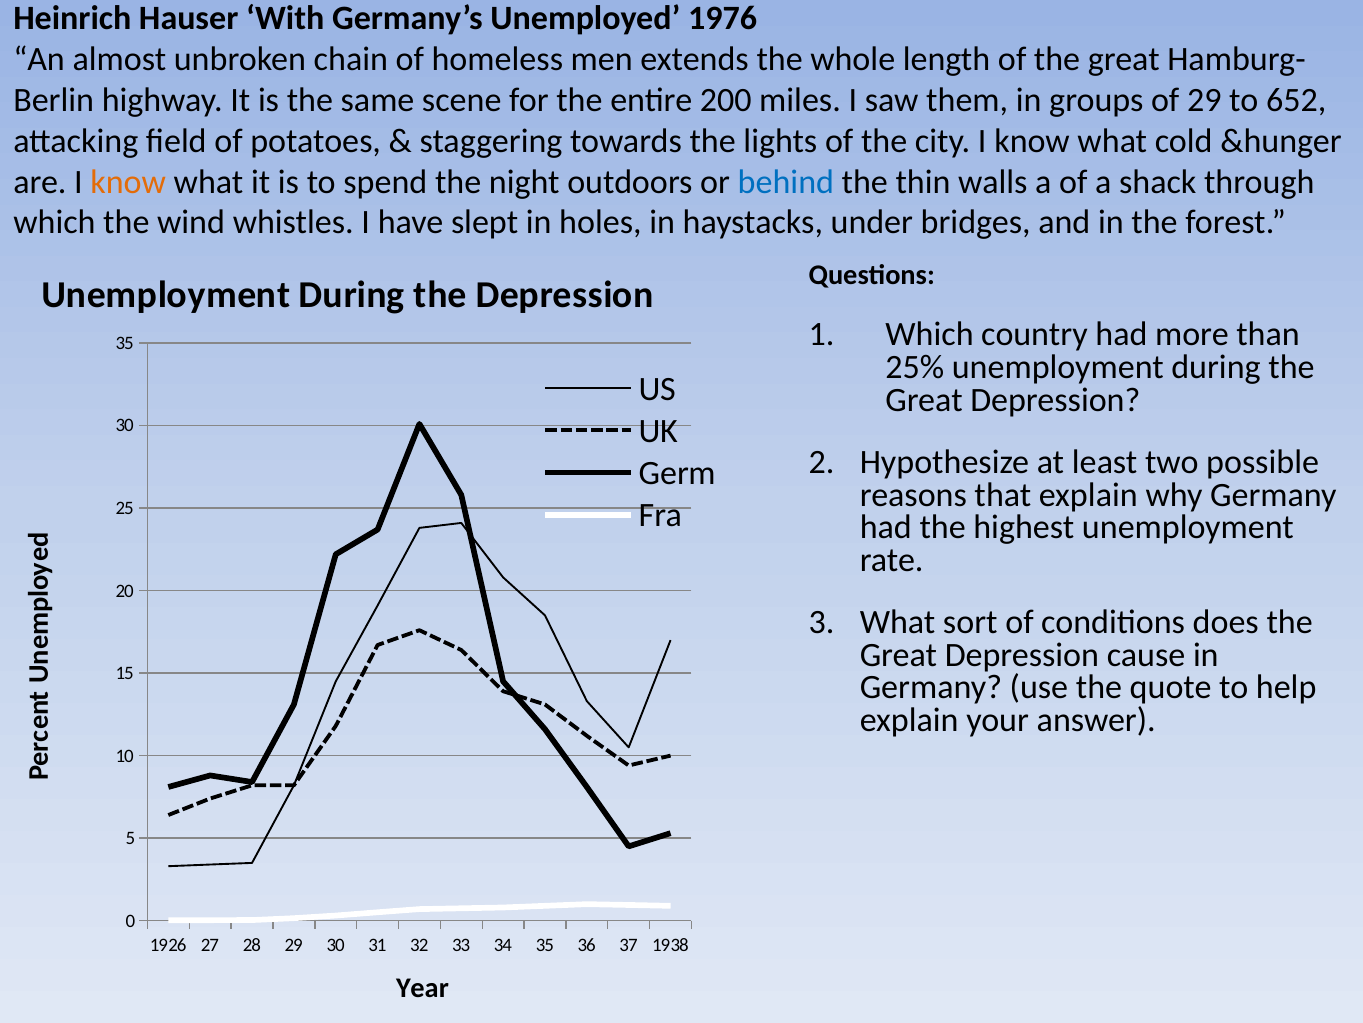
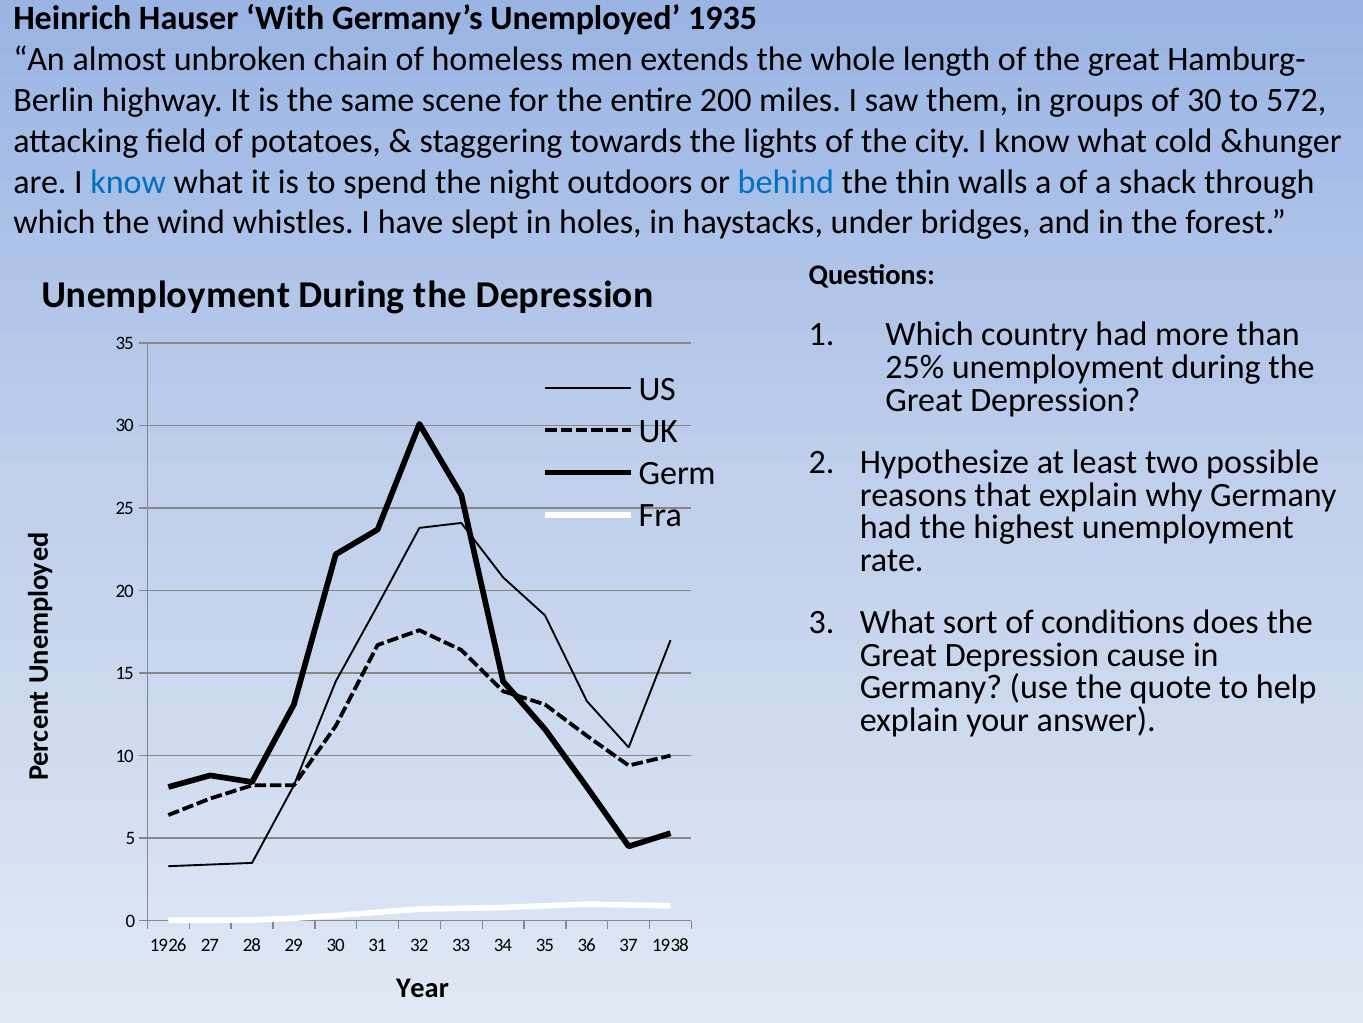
1976: 1976 -> 1935 (723, 18)
of 29: 29 -> 30 (1204, 100)
652: 652 -> 572 (1296, 100)
know colour: orange -> blue (128, 182)
